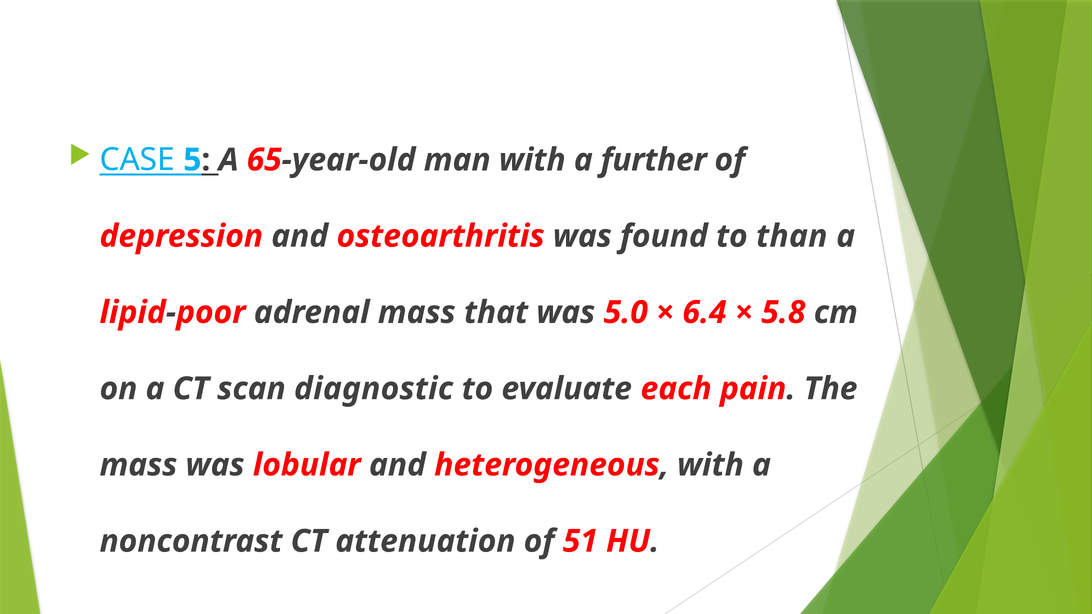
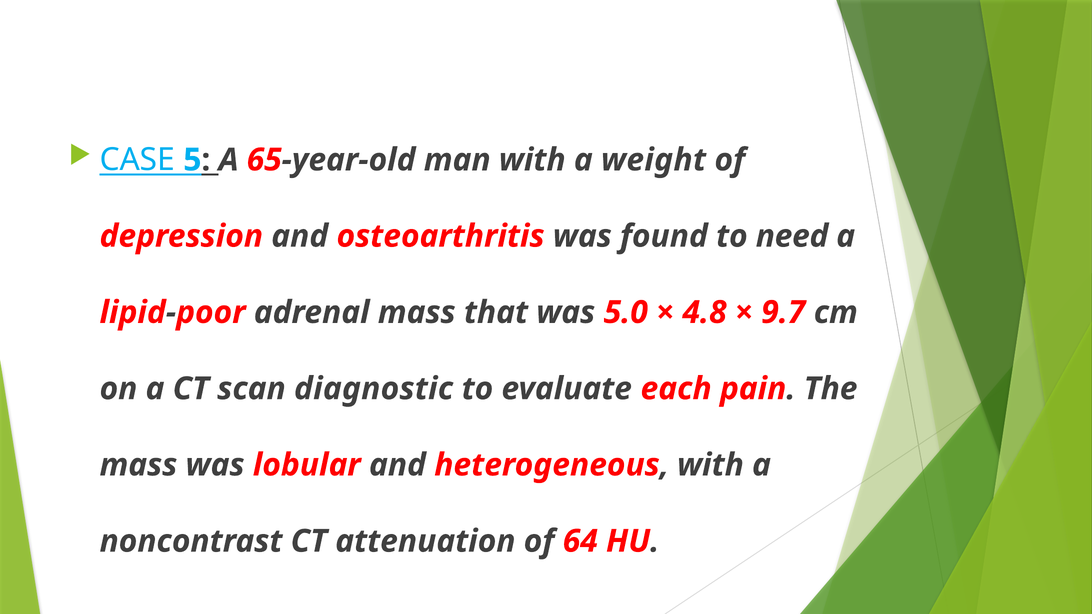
further: further -> weight (653, 160)
than: than -> need (792, 236)
6.4: 6.4 -> 4.8 (704, 313)
5.8: 5.8 -> 9.7 (783, 313)
51: 51 -> 64 (580, 541)
